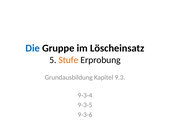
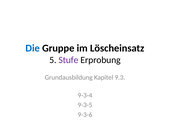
Stufe colour: orange -> purple (68, 60)
